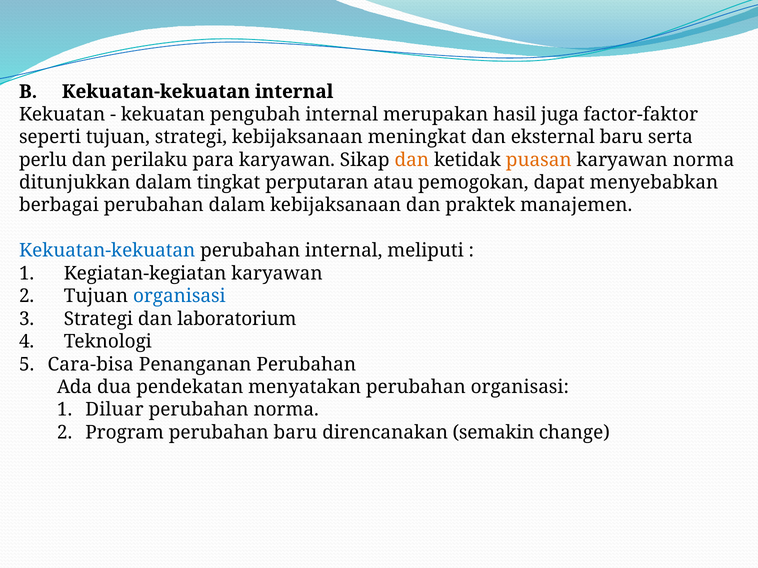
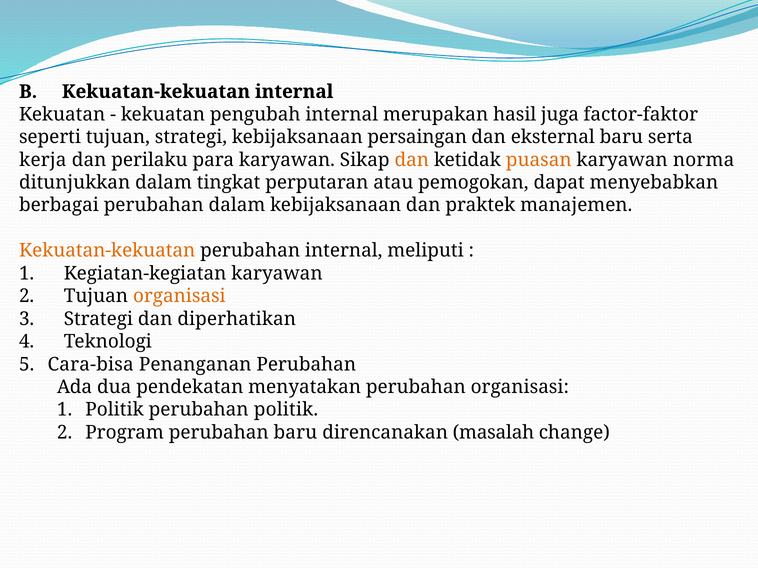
meningkat: meningkat -> persaingan (417, 137)
perlu: perlu -> kerja (43, 160)
Kekuatan-kekuatan colour: blue -> orange (107, 251)
organisasi colour: blue -> orange (179, 296)
laboratorium: laboratorium -> diperhatikan (237, 319)
1 Diluar: Diluar -> Politik (115, 410)
perubahan norma: norma -> politik (286, 410)
semakin: semakin -> masalah (493, 433)
